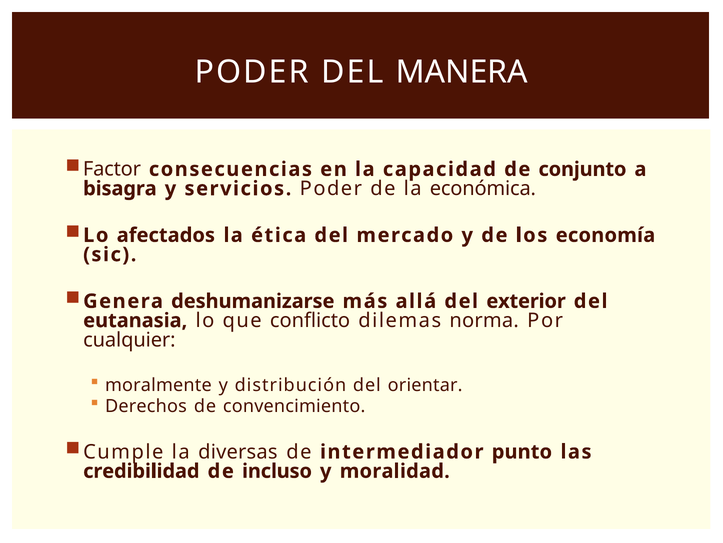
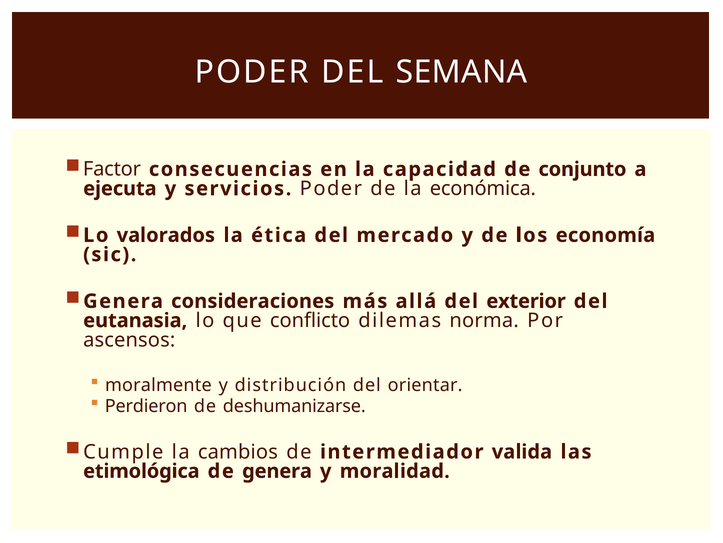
MANERA: MANERA -> SEMANA (462, 72)
bisagra: bisagra -> ejecuta (120, 188)
afectados: afectados -> valorados (166, 235)
deshumanizarse: deshumanizarse -> consideraciones (253, 301)
cualquier: cualquier -> ascensos (129, 339)
Derechos: Derechos -> Perdieron (146, 406)
convencimiento: convencimiento -> deshumanizarse (294, 406)
diversas: diversas -> cambios (238, 451)
punto: punto -> valida (522, 451)
credibilidad: credibilidad -> etimológica (141, 471)
de incluso: incluso -> genera (277, 471)
